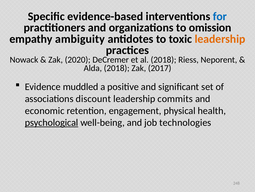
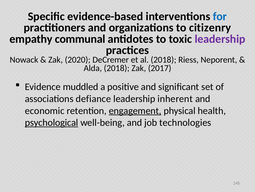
omission: omission -> citizenry (210, 28)
ambiguity: ambiguity -> communal (80, 39)
leadership colour: orange -> purple (220, 39)
discount: discount -> defiance (93, 98)
commits: commits -> inherent (175, 98)
engagement underline: none -> present (135, 110)
